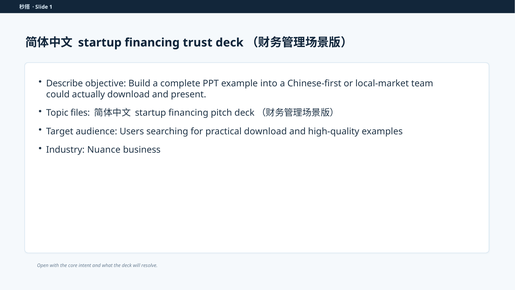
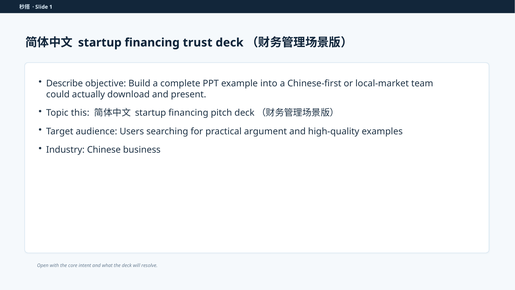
files: files -> this (80, 113)
practical download: download -> argument (265, 131)
Nuance: Nuance -> Chinese (104, 150)
